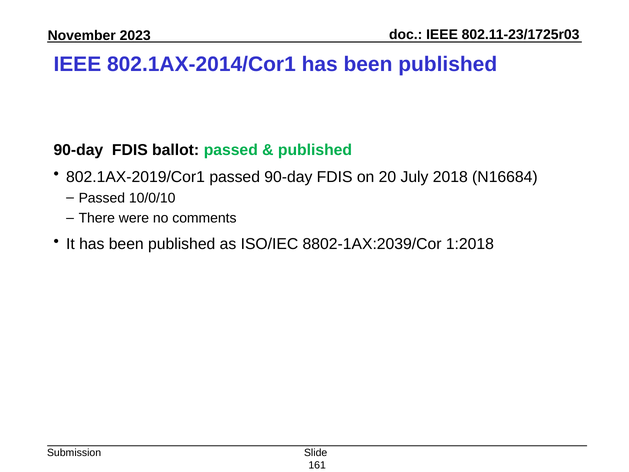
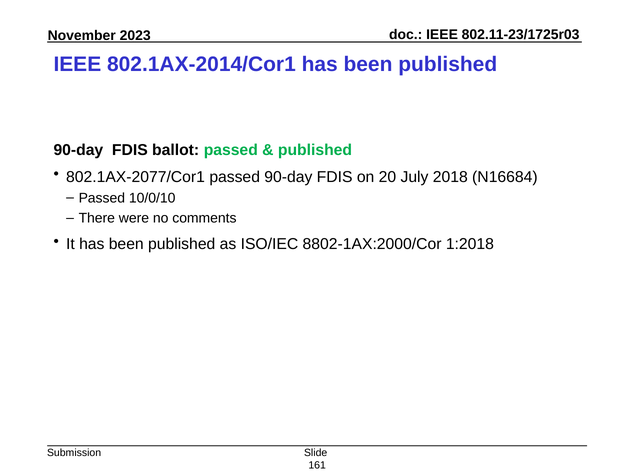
802.1AX-2019/Cor1: 802.1AX-2019/Cor1 -> 802.1AX-2077/Cor1 (136, 177)
8802-1AX:2039/Cor: 8802-1AX:2039/Cor -> 8802-1AX:2000/Cor (372, 244)
